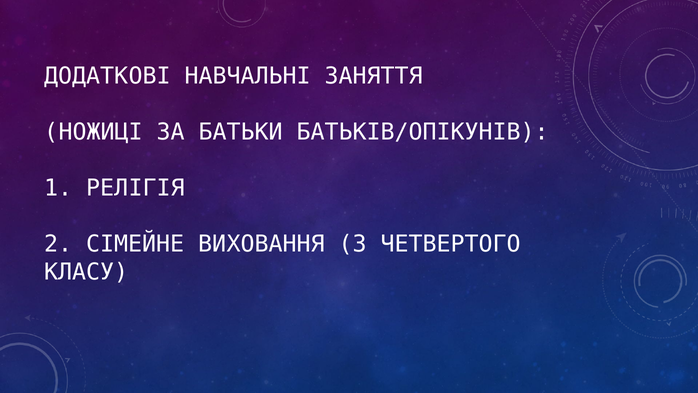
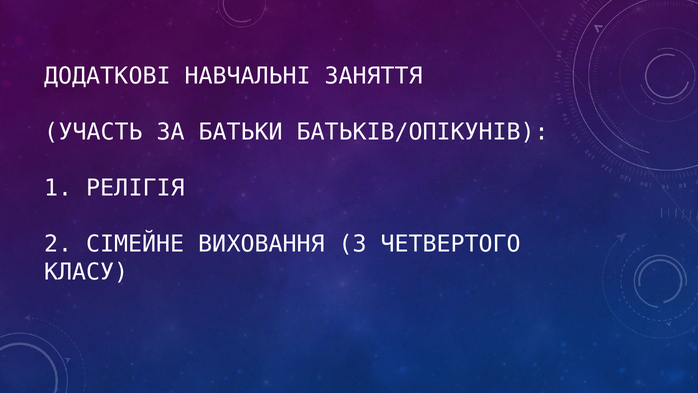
НОЖИЦІ: НОЖИЦІ -> УЧАСТЬ (94, 132)
